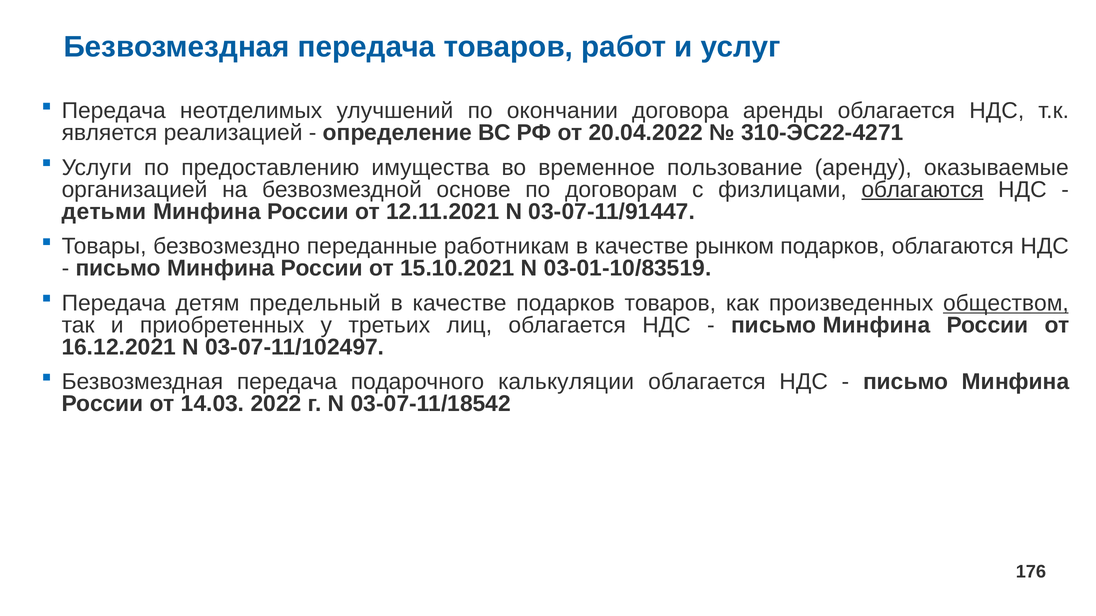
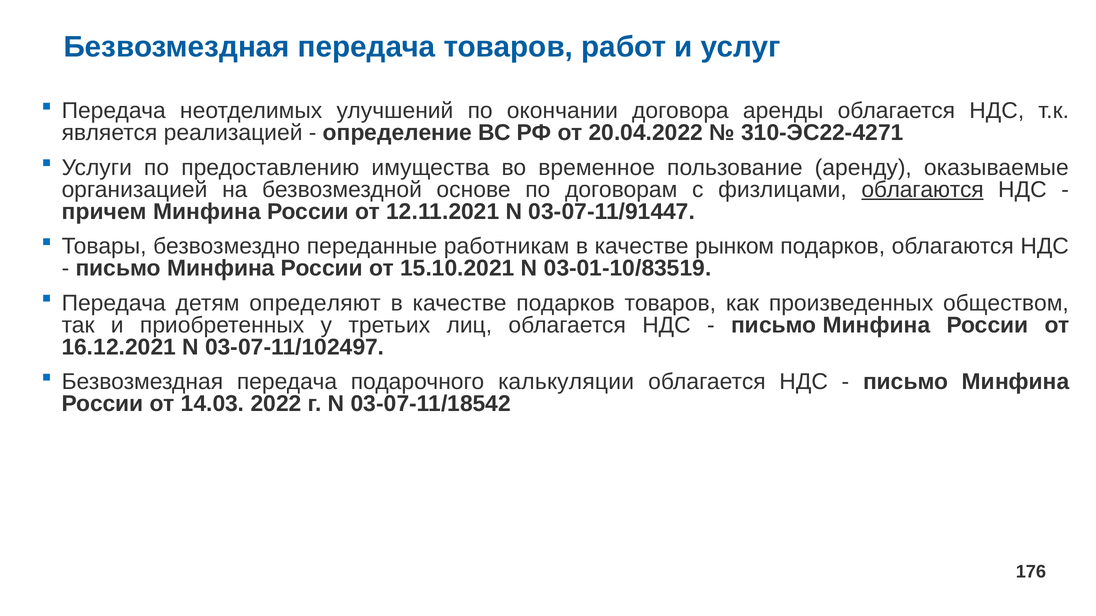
детьми: детьми -> причем (104, 212)
предельный: предельный -> определяют (315, 303)
обществом underline: present -> none (1006, 303)
